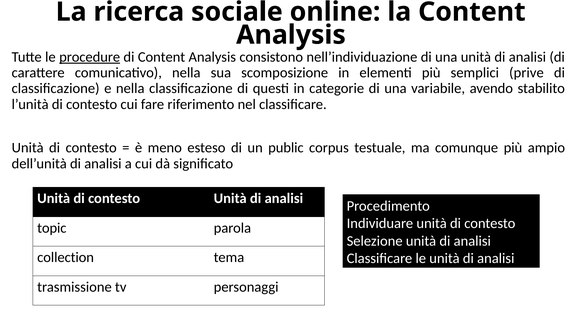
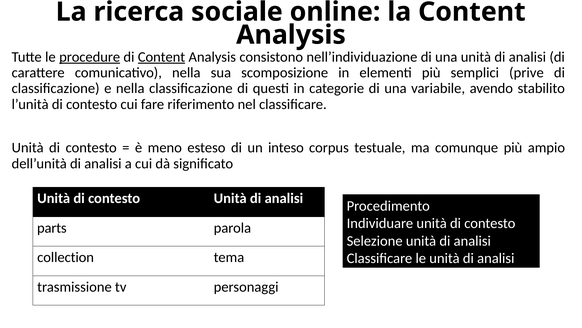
Content underline: none -> present (162, 57)
public: public -> inteso (286, 148)
topic: topic -> parts (52, 227)
